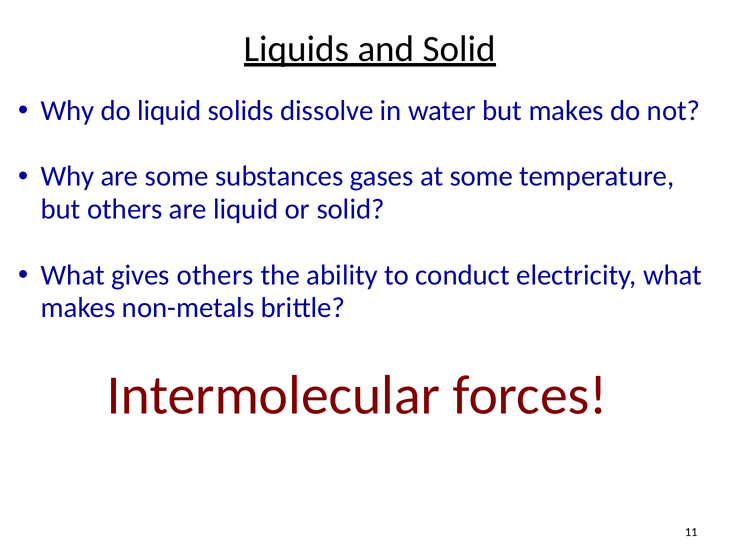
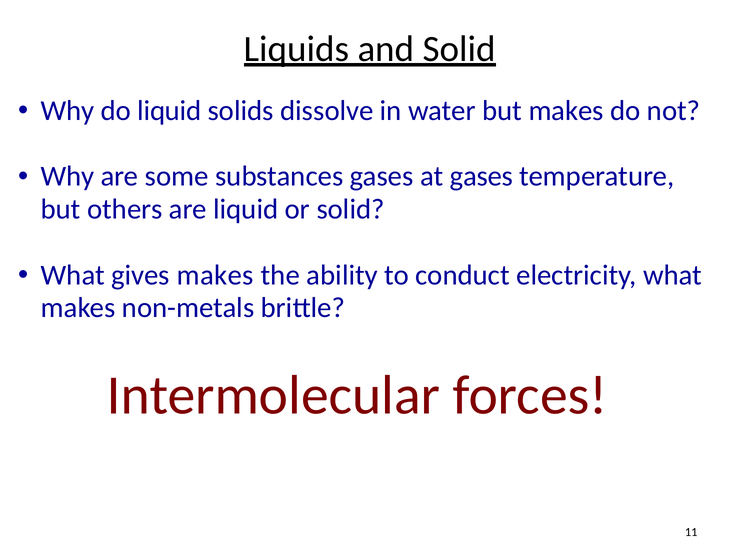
at some: some -> gases (481, 177)
gives others: others -> makes (215, 275)
